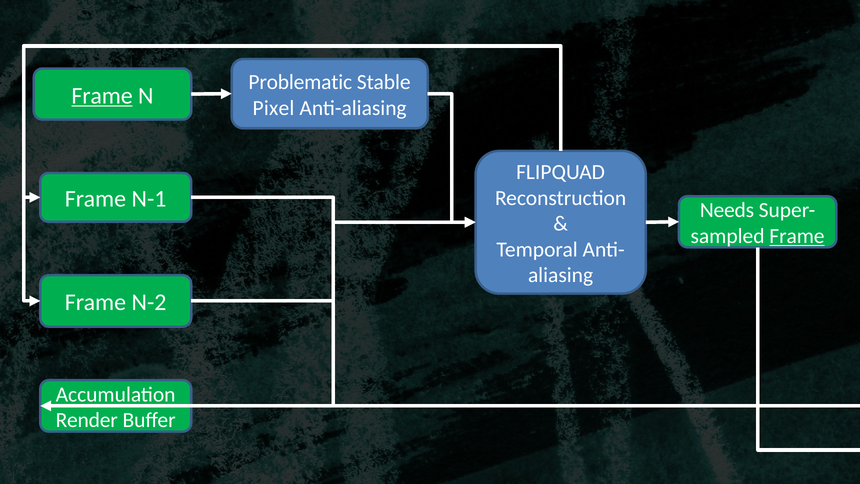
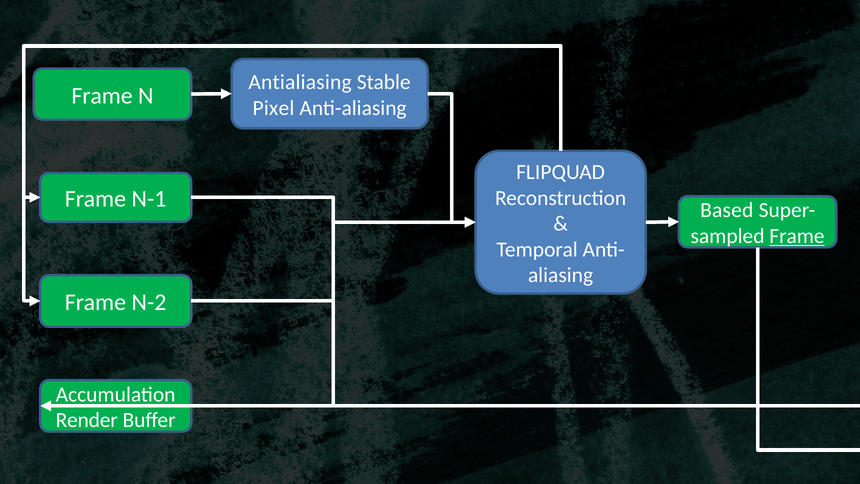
Problematic: Problematic -> Antialiasing (300, 82)
Frame underline: present -> none (102, 96)
Needs: Needs -> Based (727, 210)
